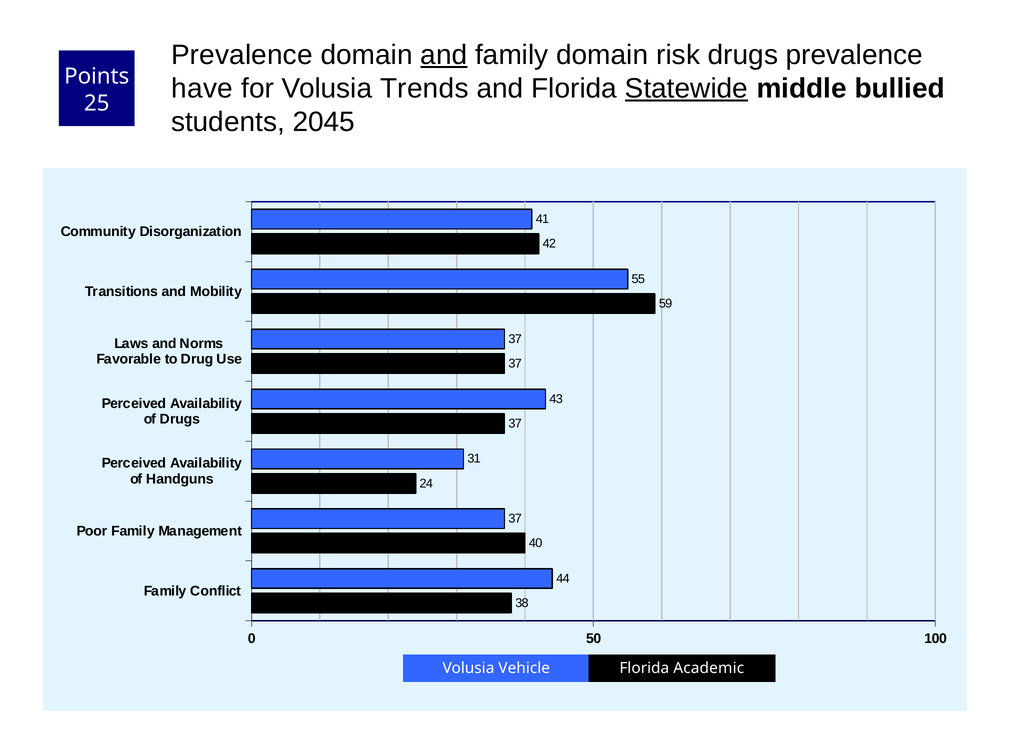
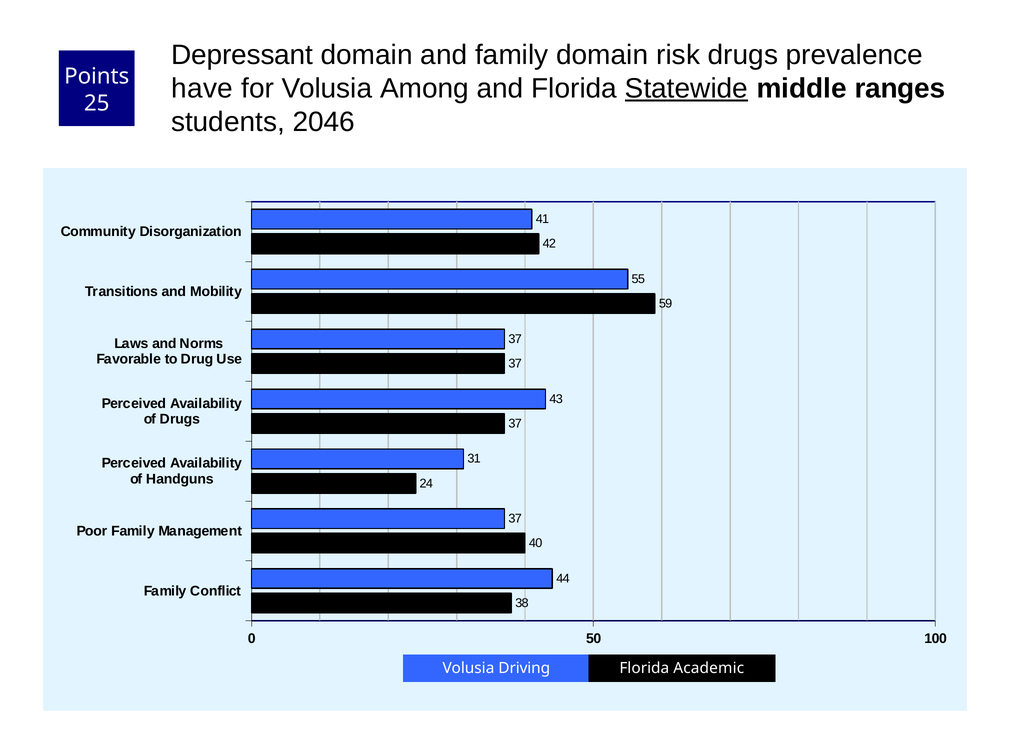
Prevalence: Prevalence -> Depressant (242, 55)
and underline: present -> none (444, 55)
Trends: Trends -> Among (424, 89)
bullied: bullied -> ranges (900, 89)
2045: 2045 -> 2046 (324, 122)
Vehicle: Vehicle -> Driving (524, 669)
